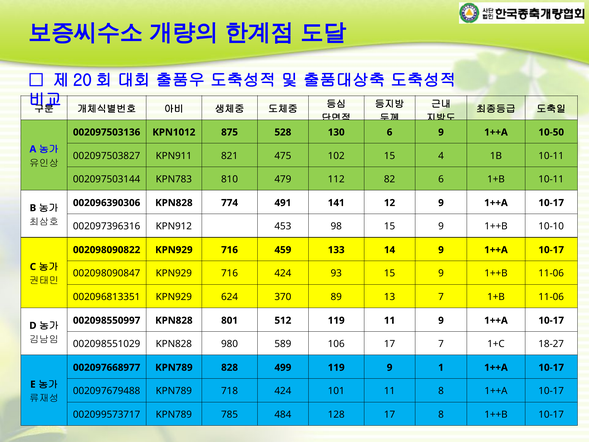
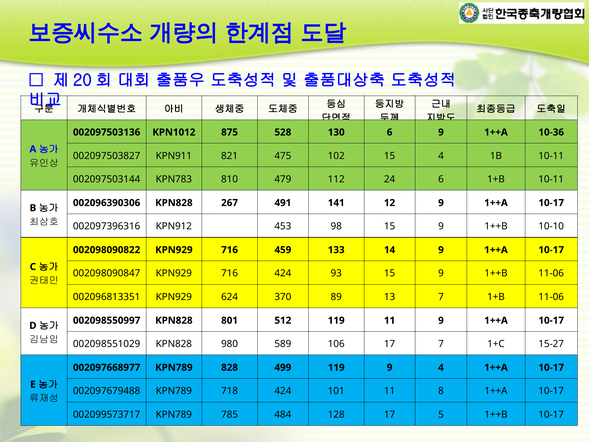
10-50: 10-50 -> 10-36 (551, 132)
82: 82 -> 24 (390, 179)
774: 774 -> 267 (230, 203)
18-27: 18-27 -> 15-27 (551, 344)
9 1: 1 -> 4 (441, 367)
17 8: 8 -> 5 (441, 414)
